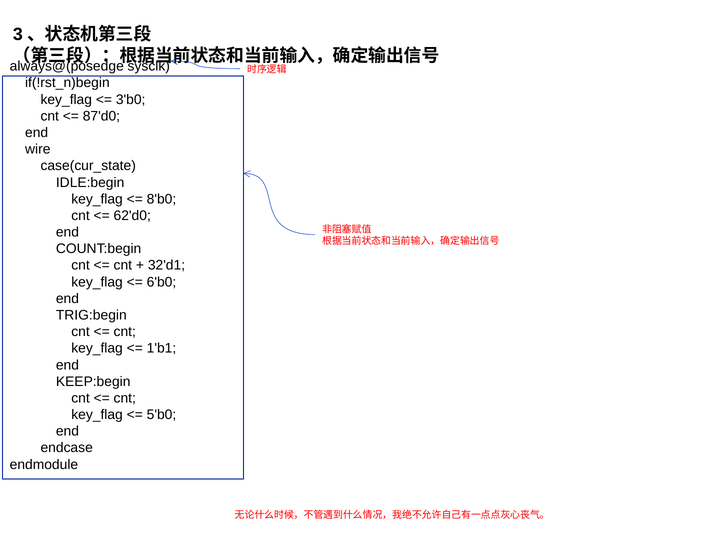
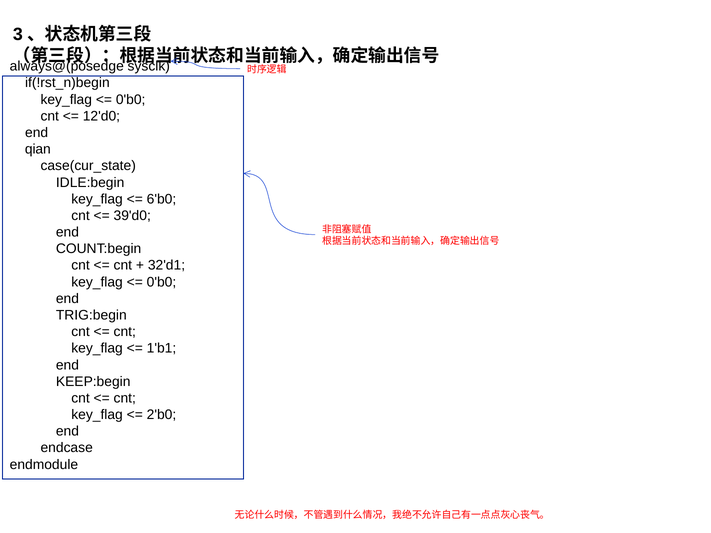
3'b0: 3'b0 -> 0'b0 (131, 100)
87'd0: 87'd0 -> 12'd0 (101, 116)
wire: wire -> qian (38, 149)
8'b0: 8'b0 -> 6'b0 (161, 199)
62'd0: 62'd0 -> 39'd0 (132, 216)
6'b0: 6'b0 -> 0'b0 (161, 282)
5'b0: 5'b0 -> 2'b0 (161, 415)
